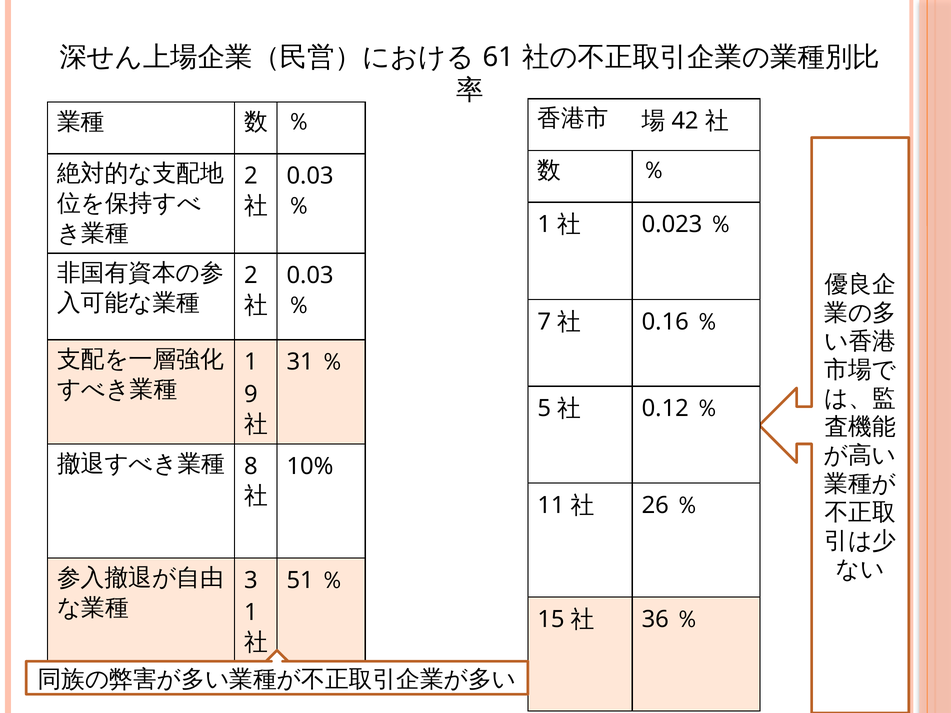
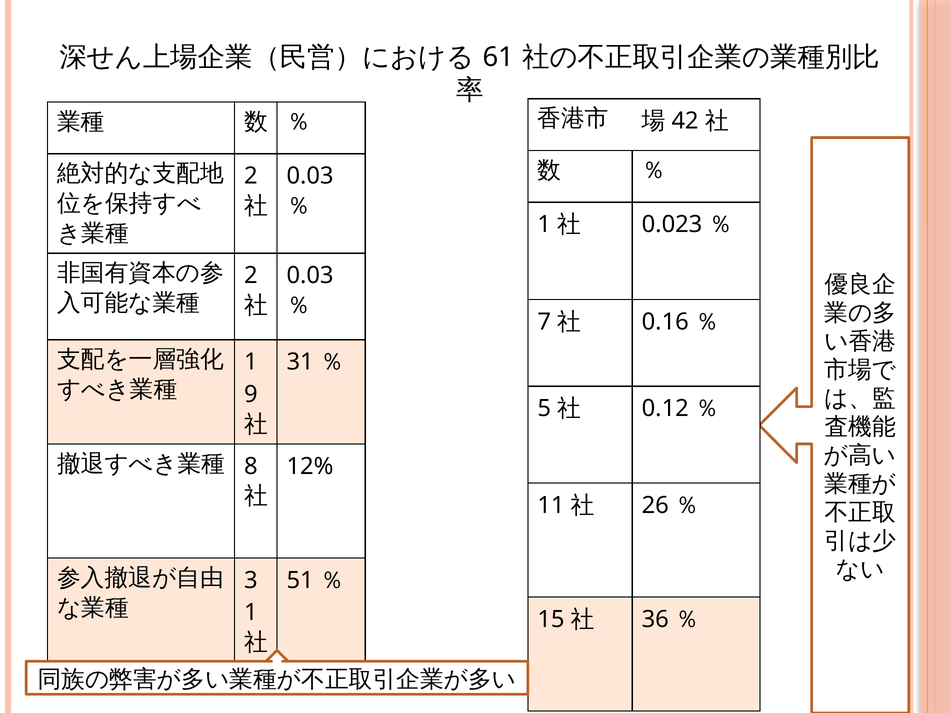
10%: 10% -> 12% (310, 466)
